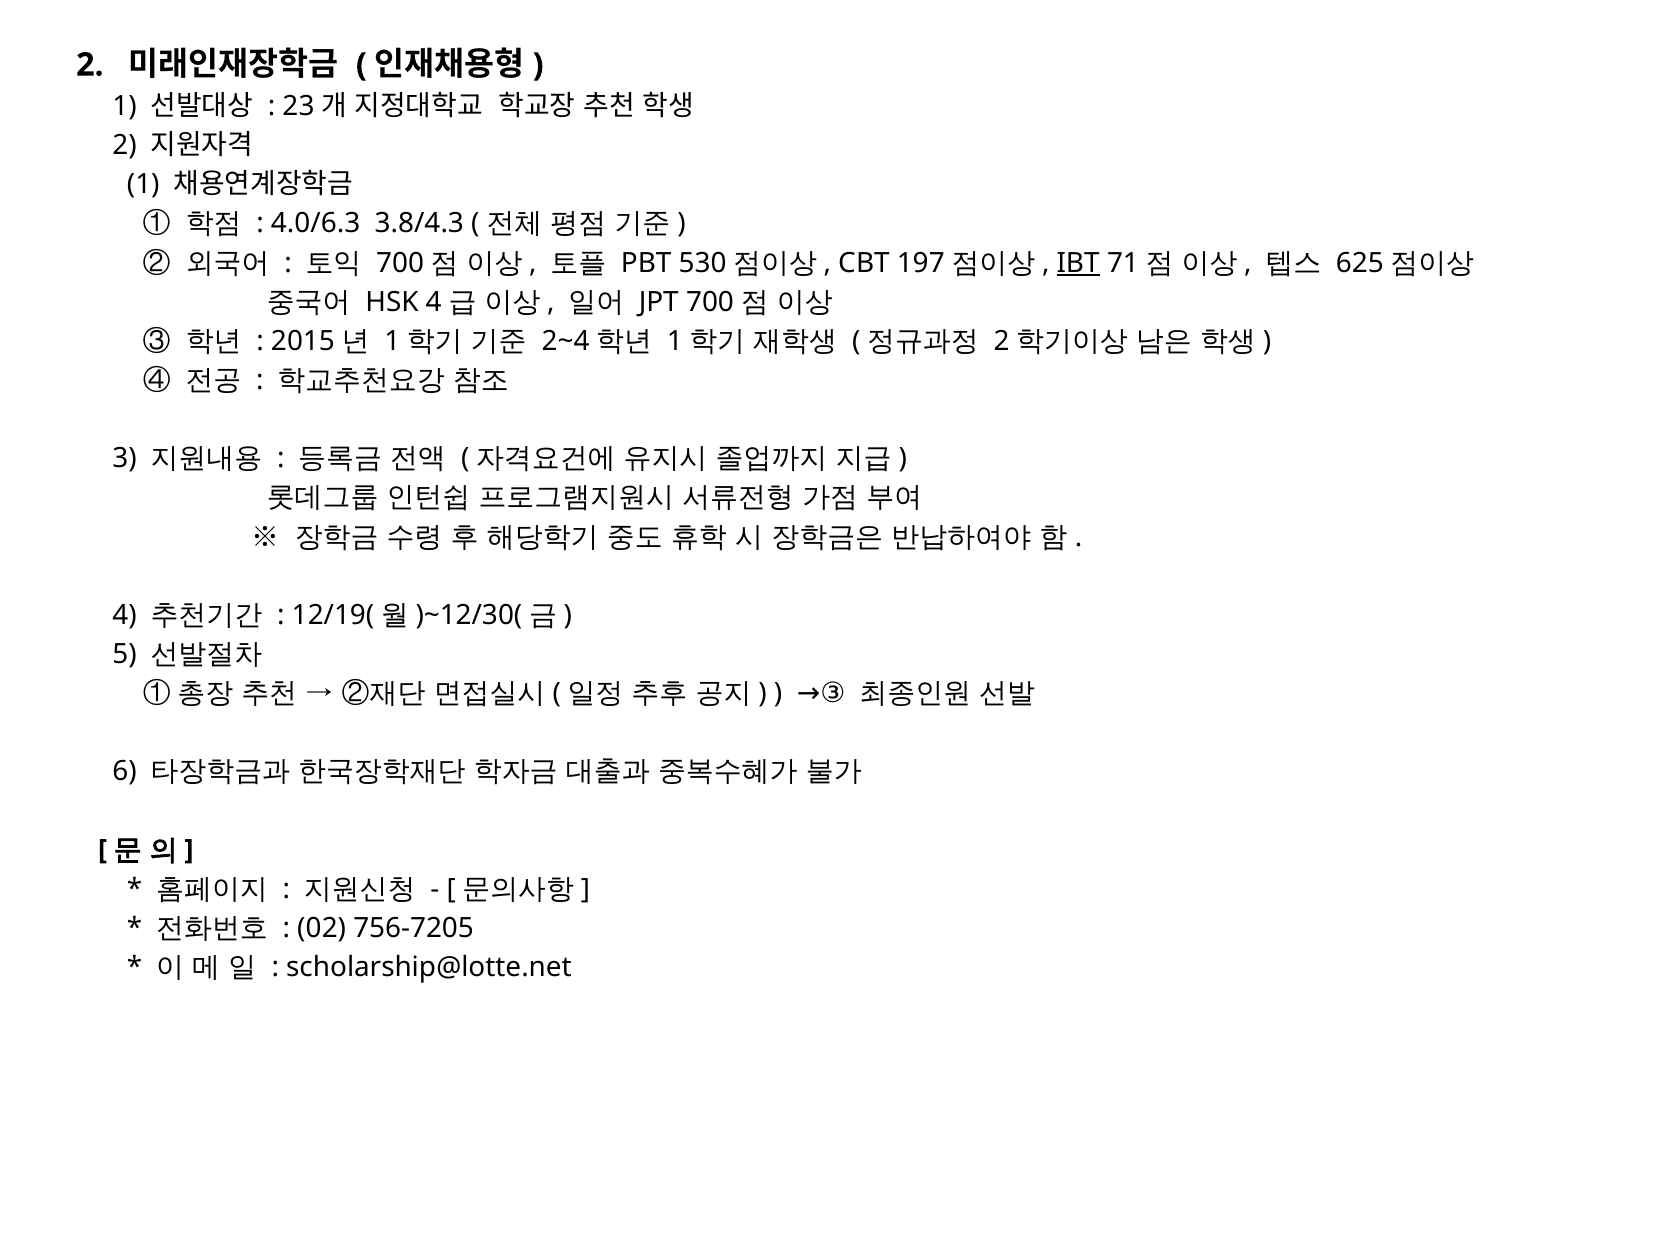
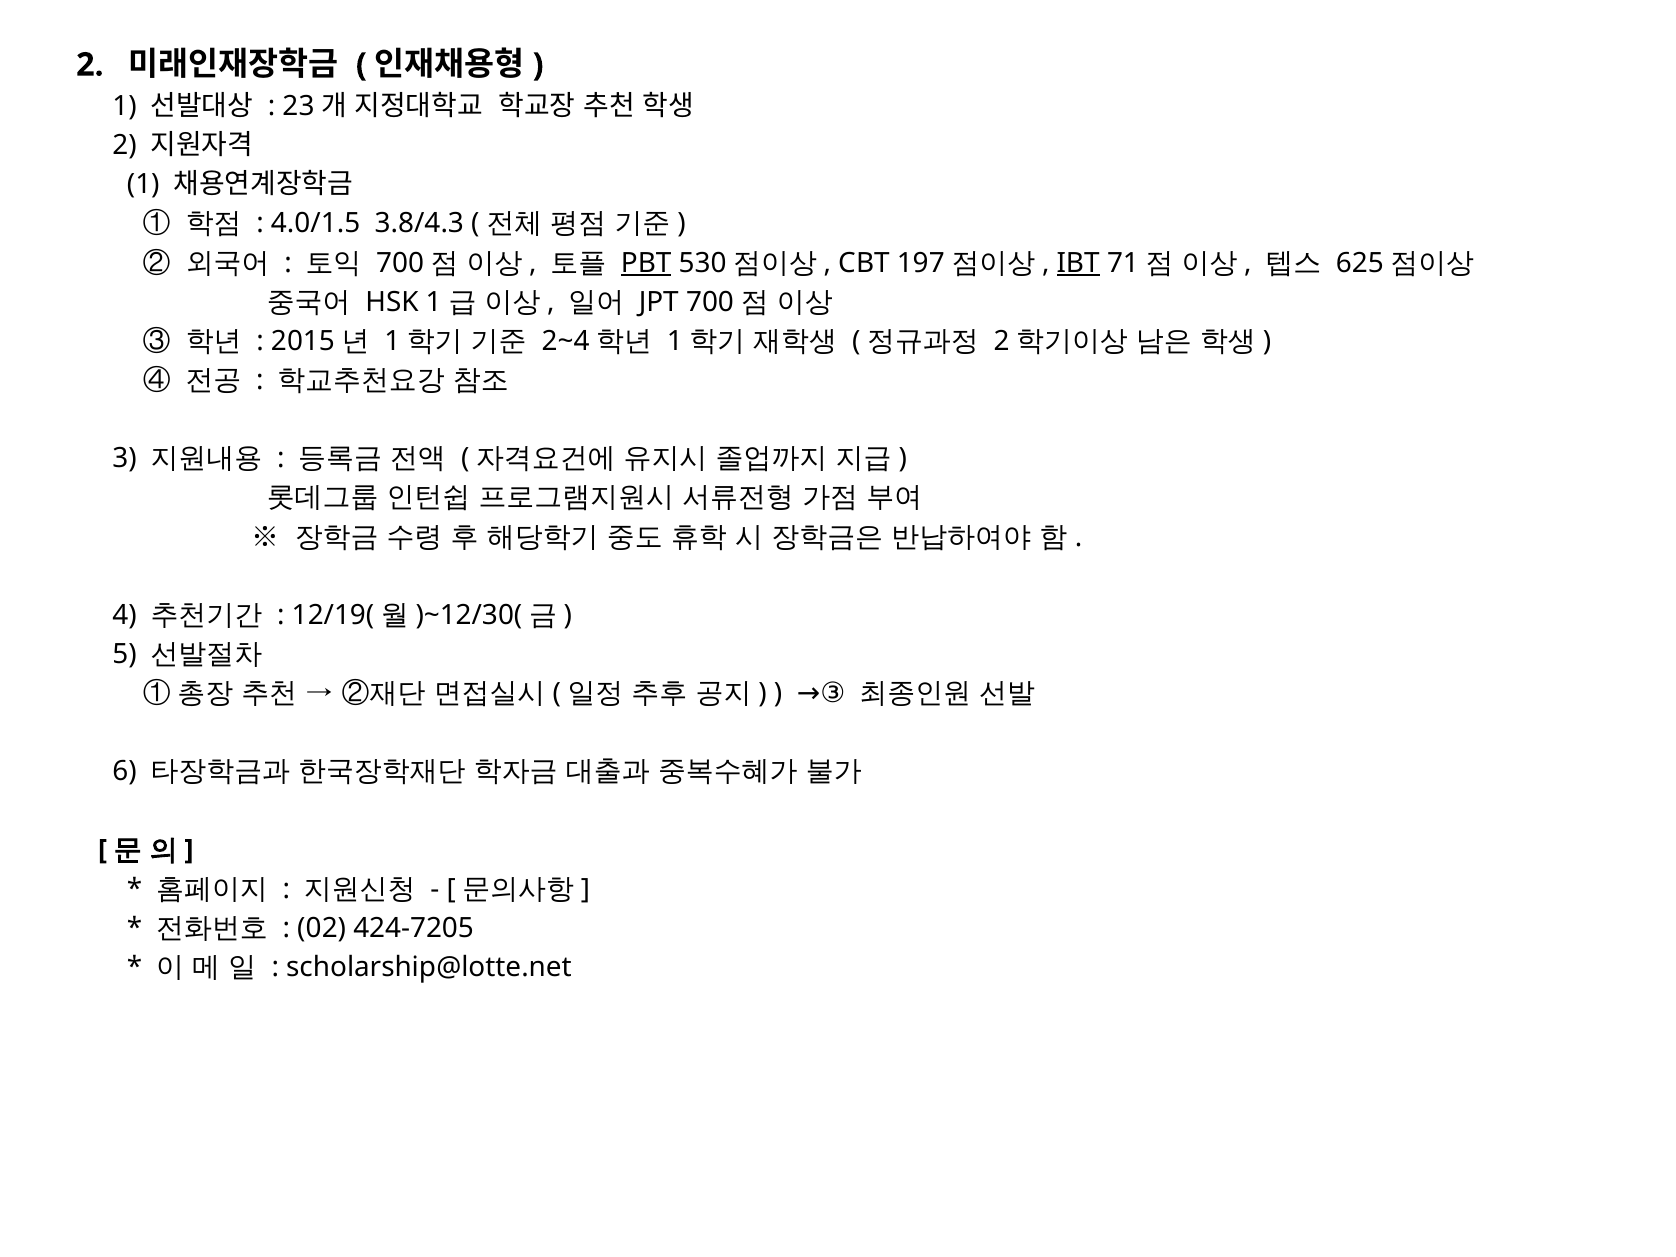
4.0/6.3: 4.0/6.3 -> 4.0/1.5 (316, 224)
PBT underline: none -> present (646, 263)
HSK 4: 4 -> 1 (434, 302)
756-7205: 756-7205 -> 424-7205 (414, 928)
